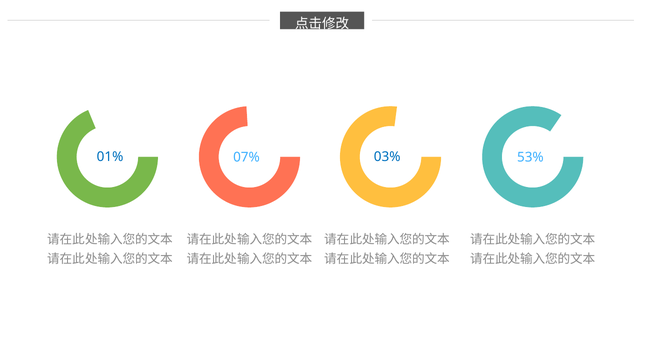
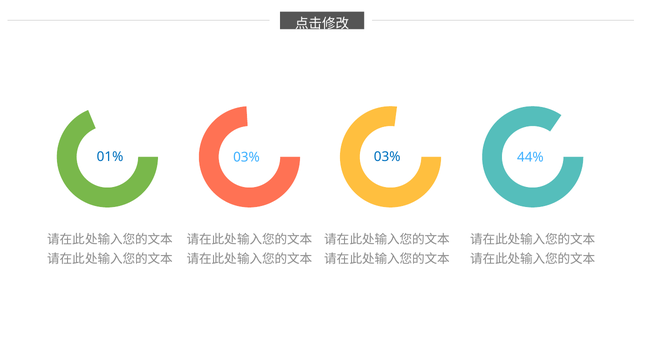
01% 07%: 07% -> 03% (246, 157)
53%: 53% -> 44% (530, 157)
